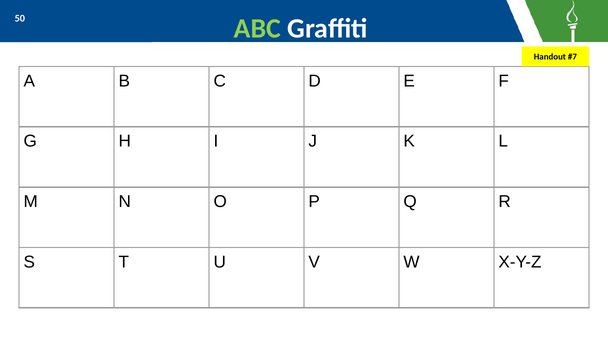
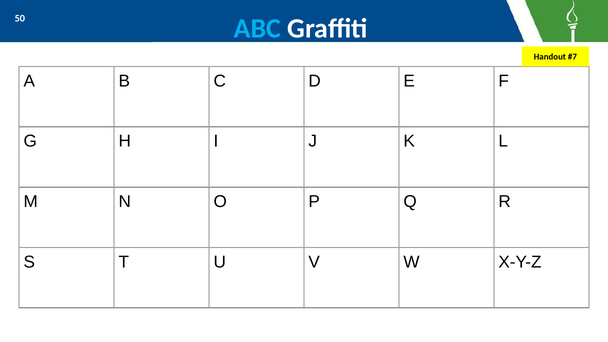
ABC colour: light green -> light blue (257, 29)
